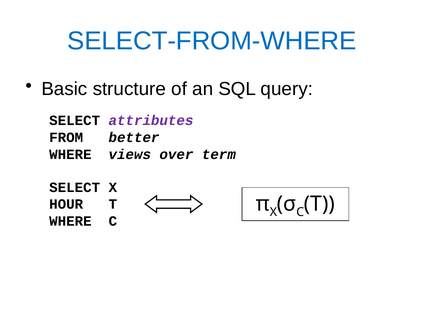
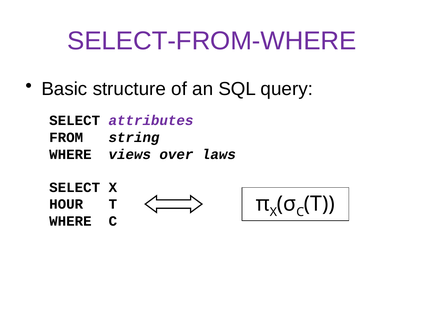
SELECT-FROM-WHERE colour: blue -> purple (212, 41)
better: better -> string (134, 138)
term: term -> laws (219, 154)
